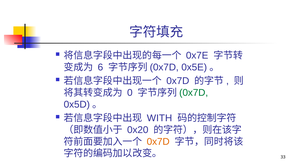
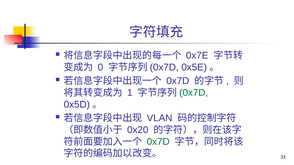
6: 6 -> 0 (100, 67)
0: 0 -> 1 (130, 93)
WITH: WITH -> VLAN (160, 118)
0x7D colour: orange -> green (158, 142)
